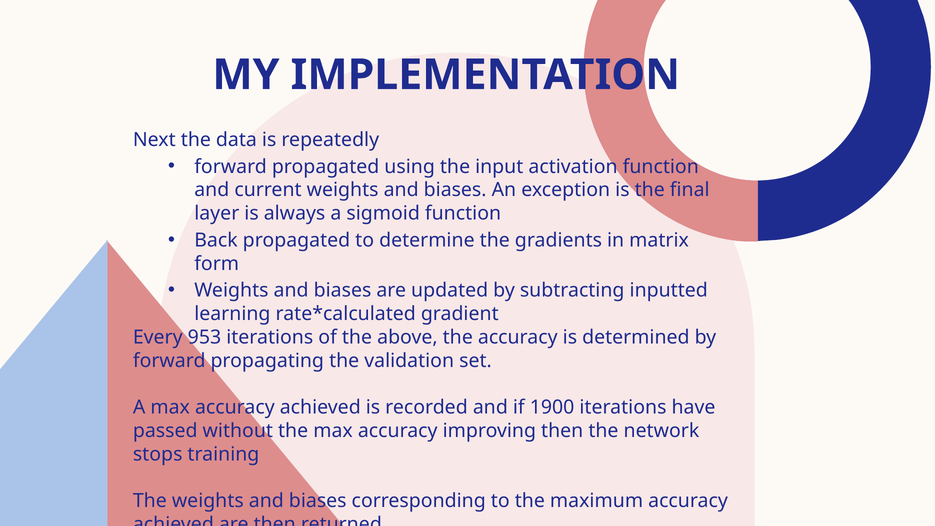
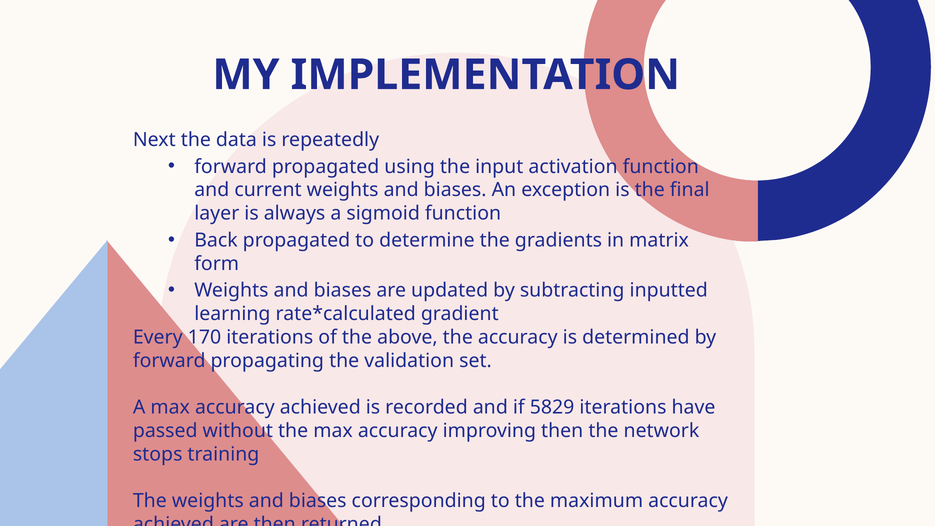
953: 953 -> 170 (204, 337)
1900: 1900 -> 5829 (552, 407)
